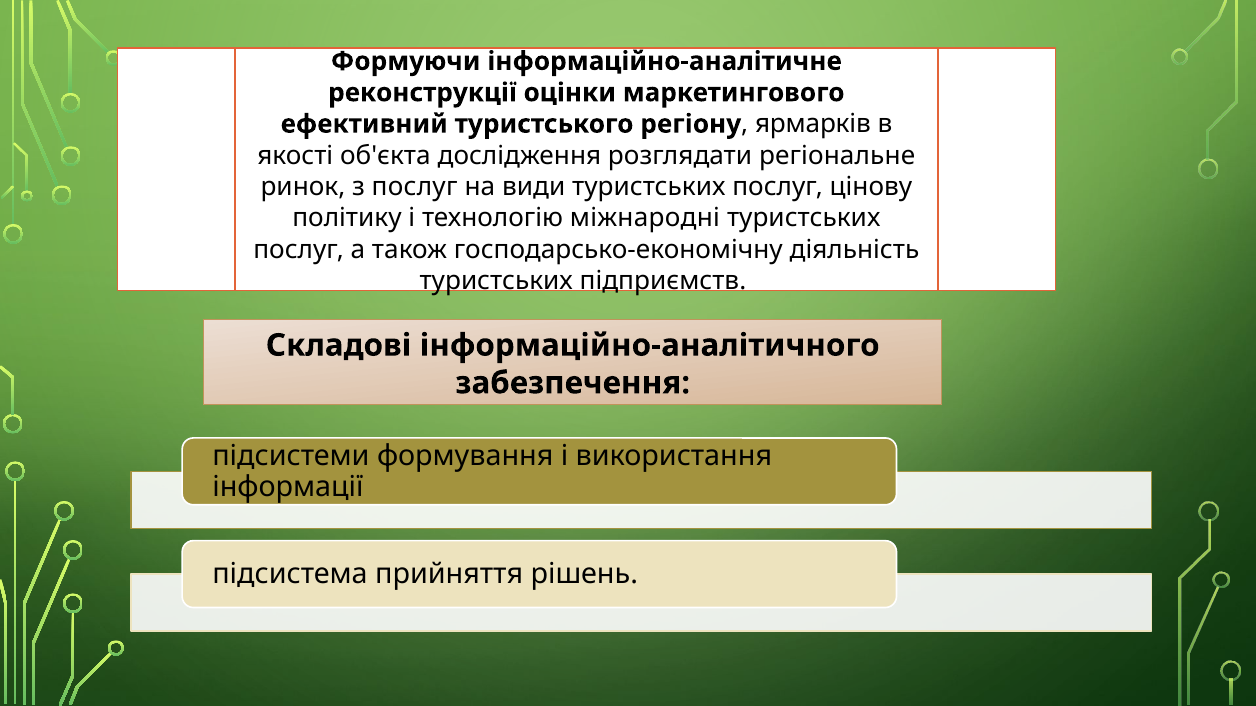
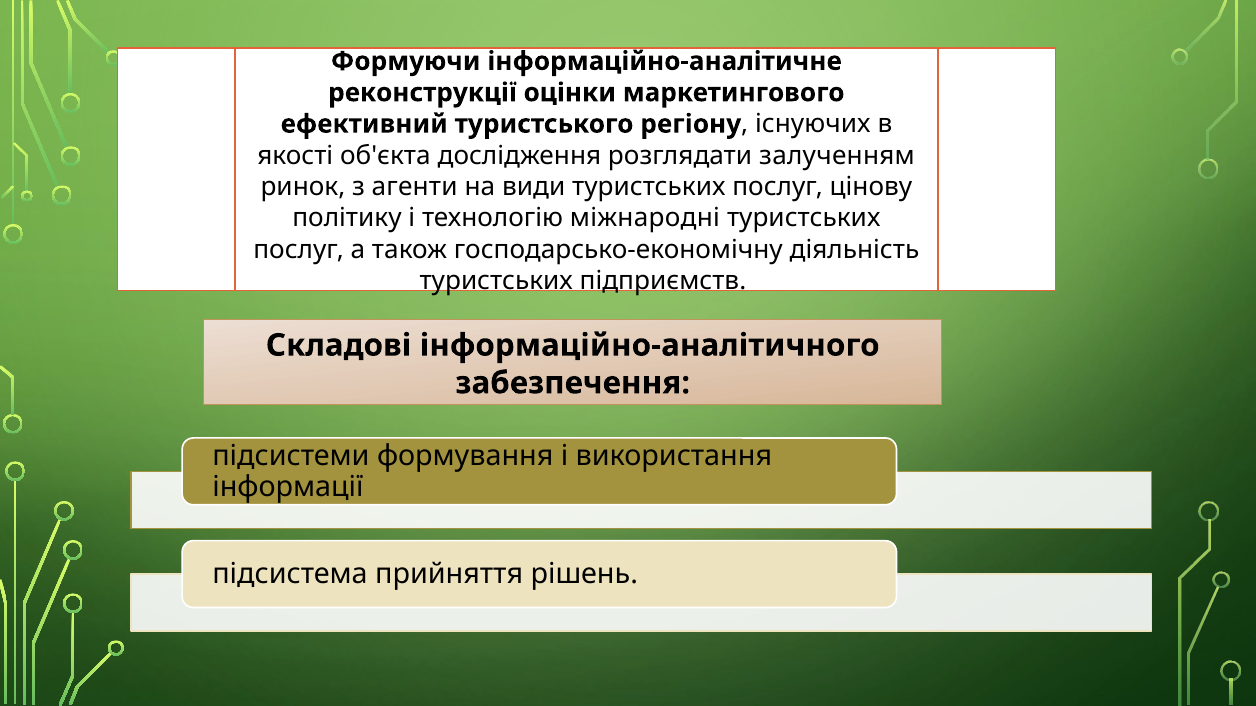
ярмарків: ярмарків -> існуючих (813, 124)
регіональне: регіональне -> залученням (837, 156)
з послуг: послуг -> агенти (415, 187)
